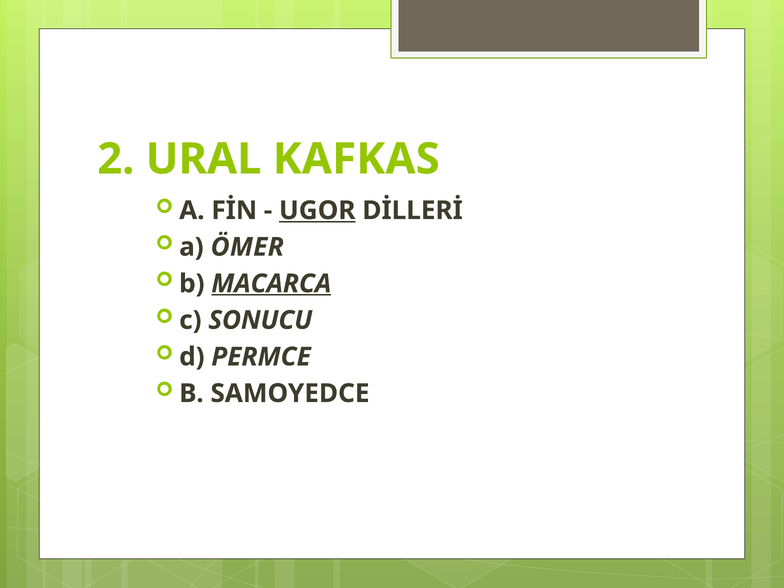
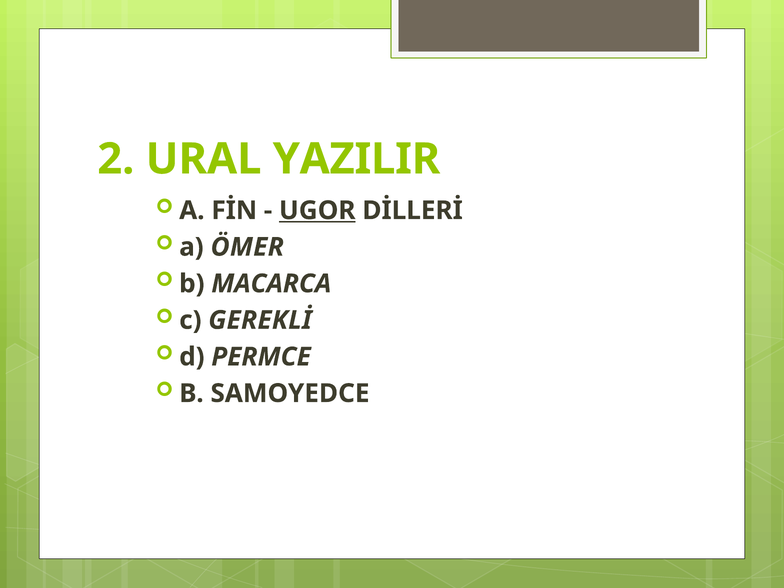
KAFKAS: KAFKAS -> YAZILIR (356, 159)
MACARCA underline: present -> none (271, 284)
SONUCU: SONUCU -> GEREKLİ (260, 320)
